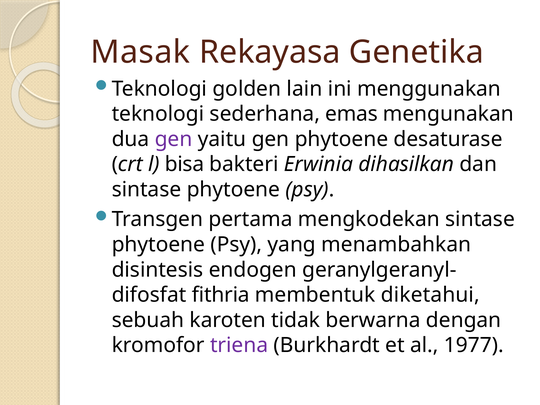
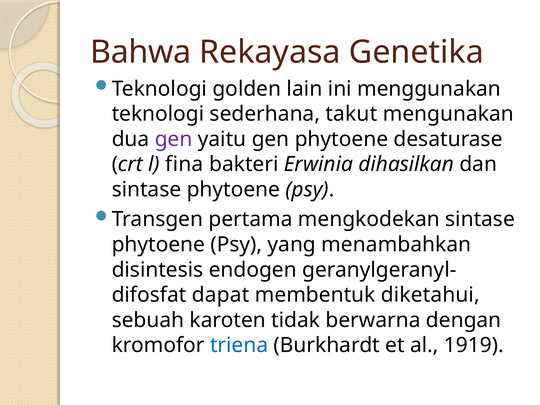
Masak: Masak -> Bahwa (141, 52)
emas: emas -> takut (351, 114)
bisa: bisa -> fina (184, 164)
fithria: fithria -> dapat (221, 295)
triena colour: purple -> blue (239, 345)
1977: 1977 -> 1919 (474, 345)
